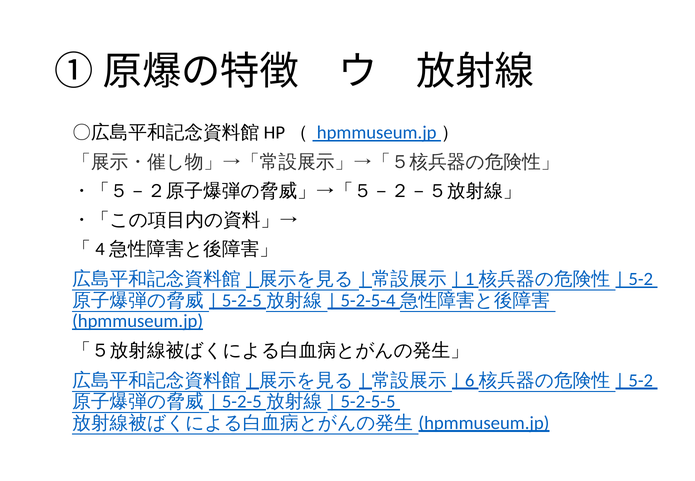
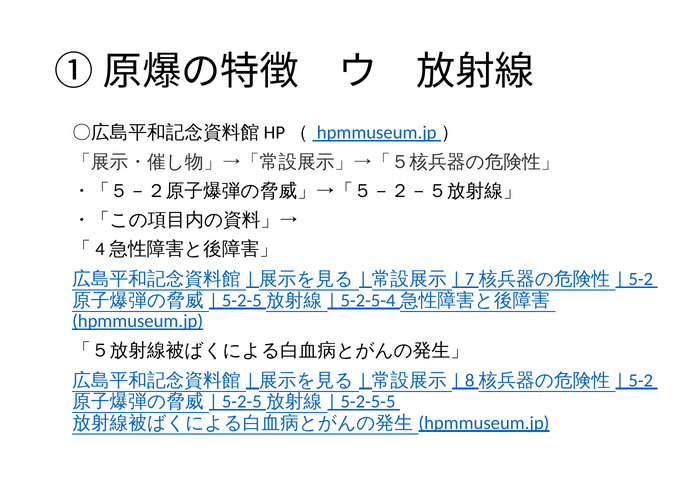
1: 1 -> 7 (470, 279)
6: 6 -> 8 (470, 380)
